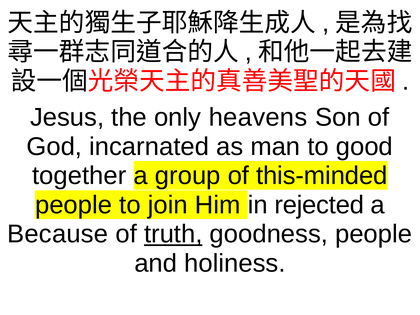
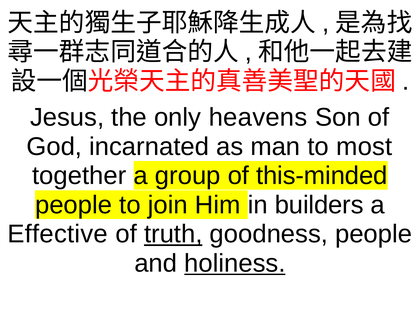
good: good -> most (364, 147)
rejected: rejected -> builders (319, 205)
Because: Because -> Effective (58, 234)
holiness underline: none -> present (235, 263)
